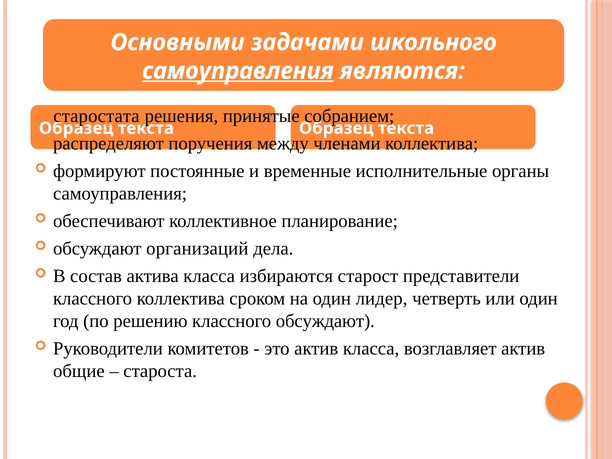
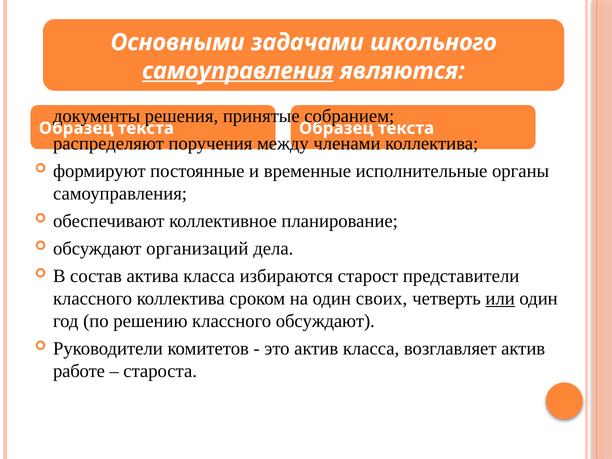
старостата: старостата -> документы (97, 116)
лидер: лидер -> своих (382, 299)
или underline: none -> present (500, 299)
общие: общие -> работе (79, 371)
